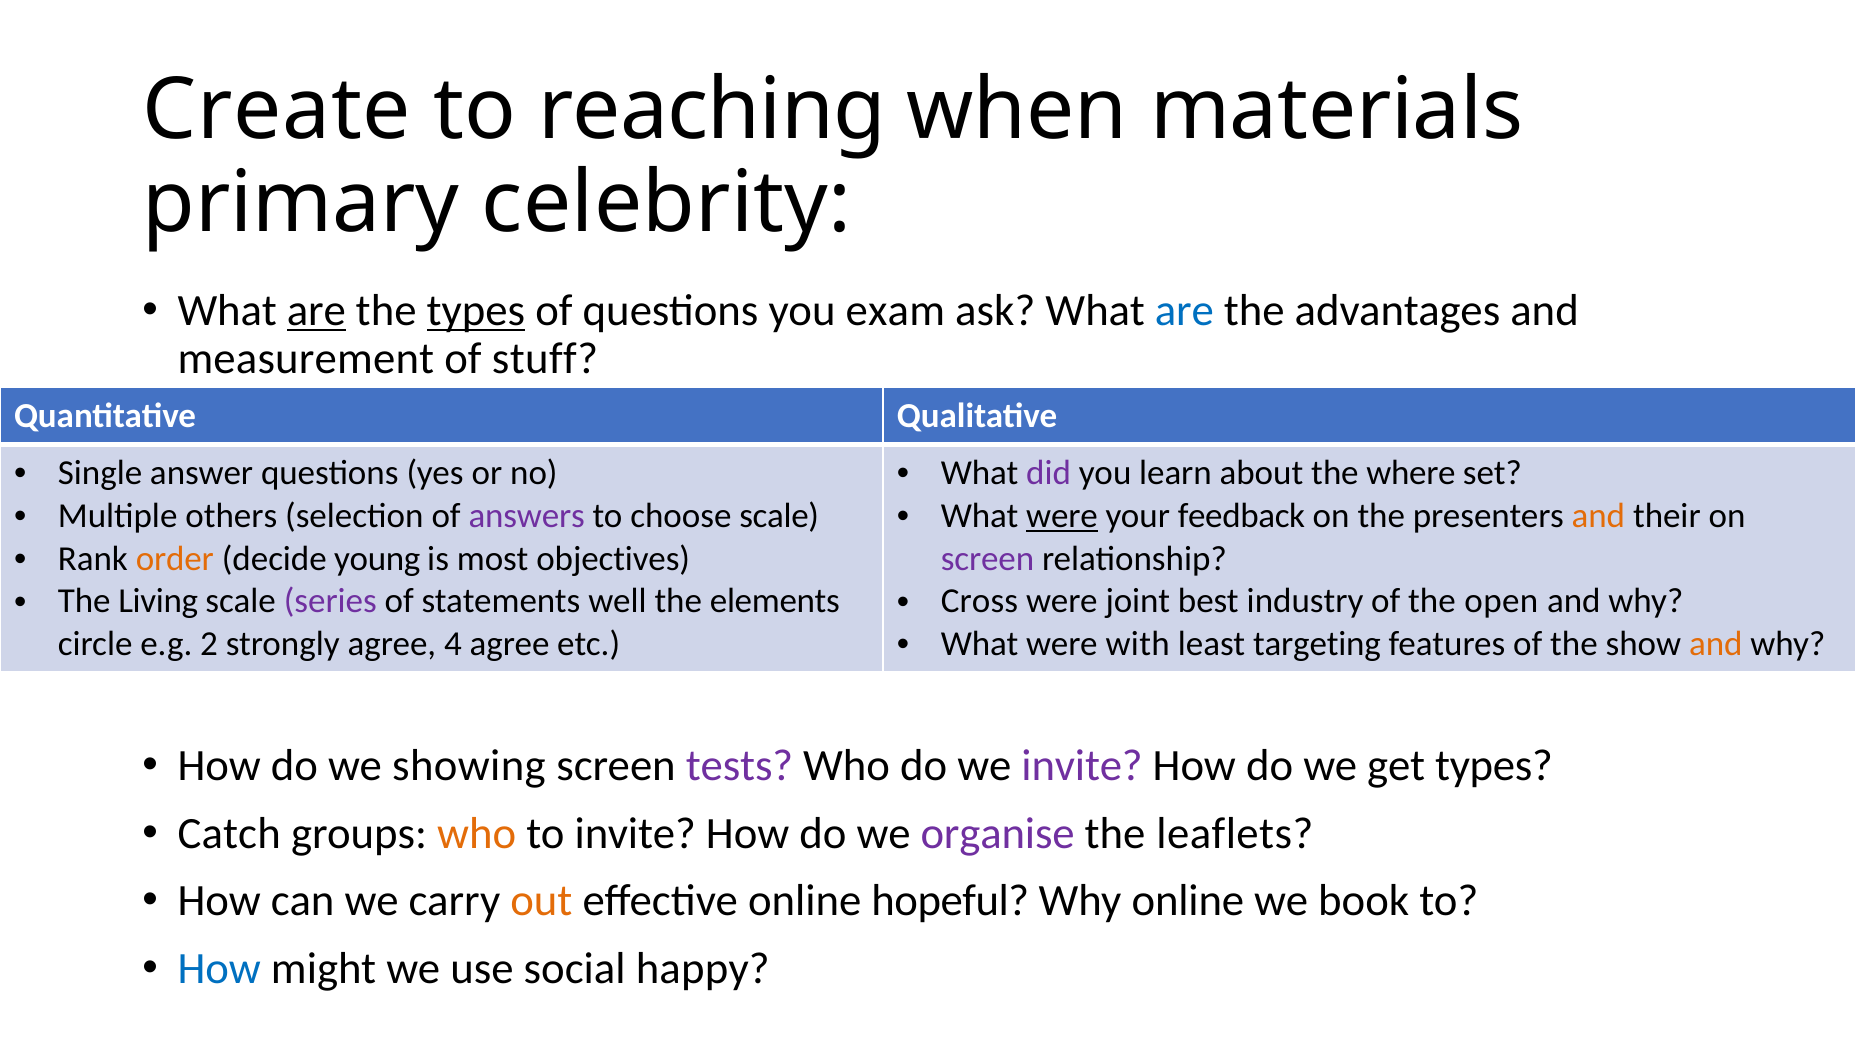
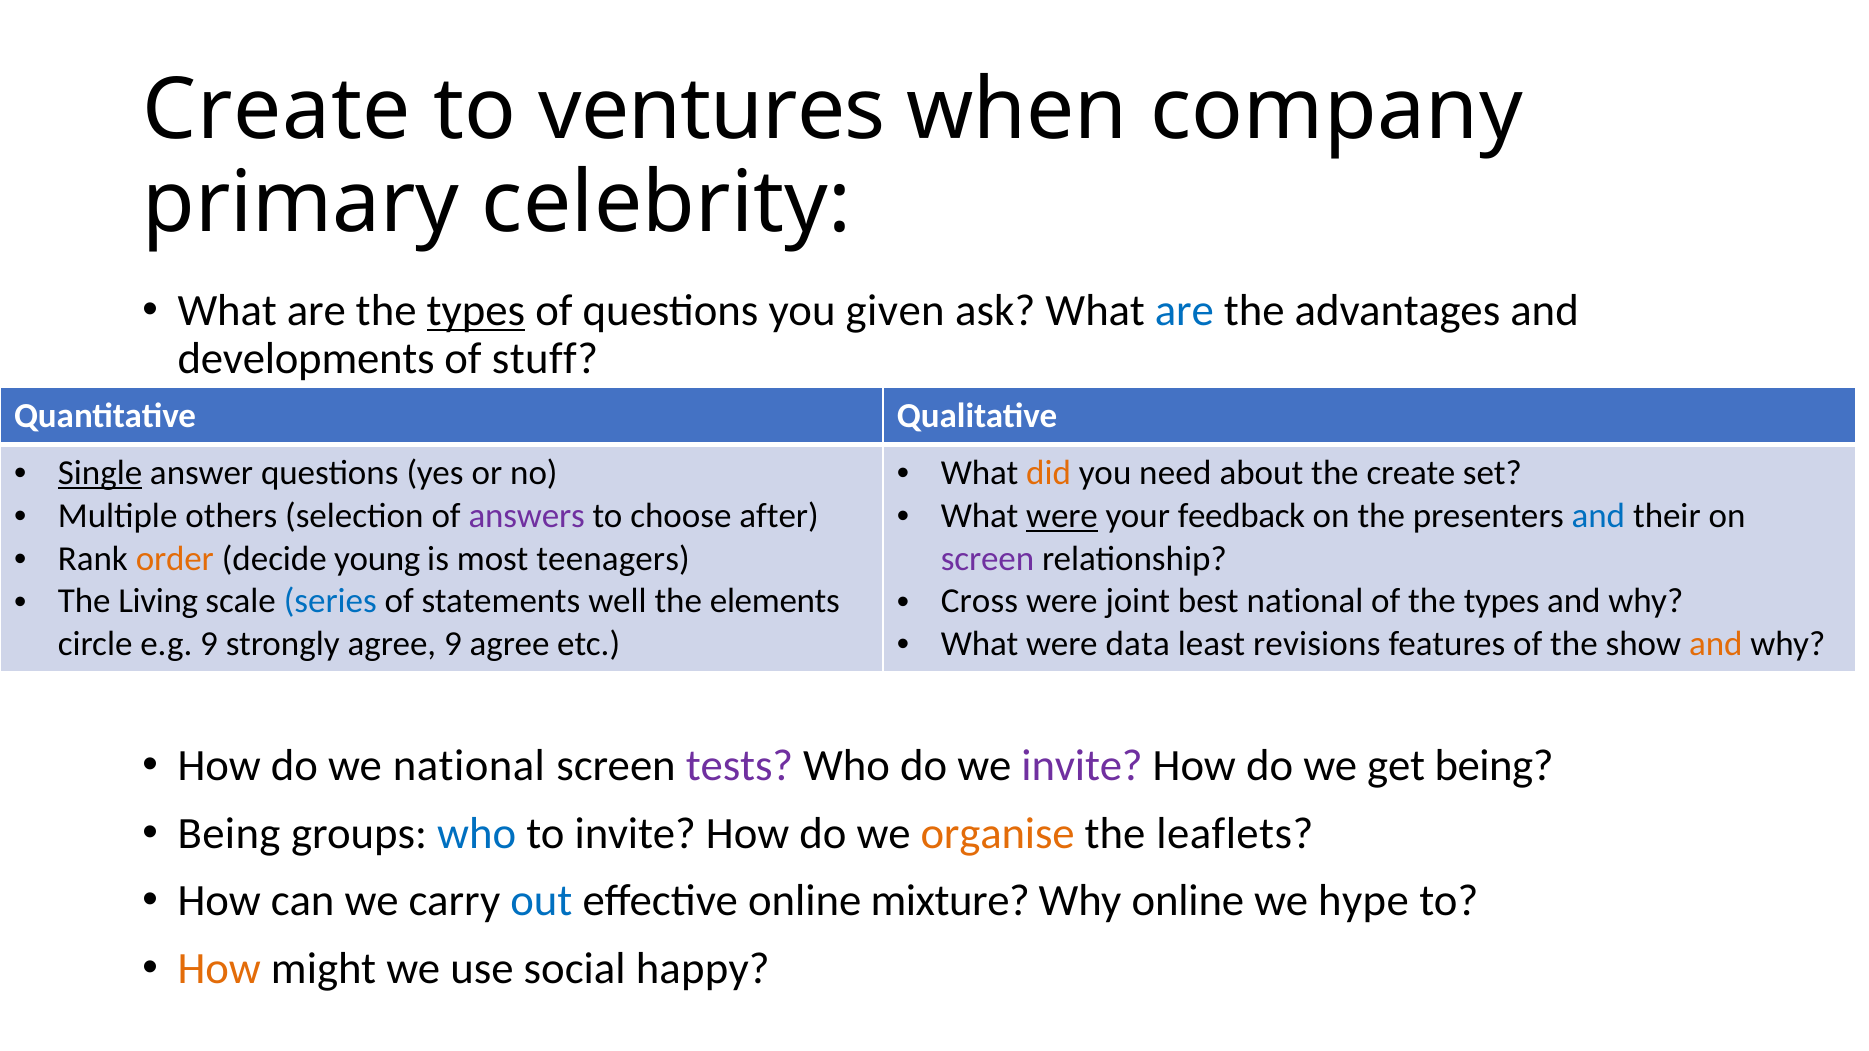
reaching: reaching -> ventures (712, 111)
materials: materials -> company (1336, 111)
are underline: present -> none (316, 311)
exam: exam -> given (895, 311)
measurement: measurement -> developments (306, 359)
Single underline: none -> present (100, 473)
did colour: purple -> orange (1049, 473)
learn: learn -> need (1175, 473)
the where: where -> create (1411, 473)
choose scale: scale -> after (779, 516)
and colour: orange -> blue (1598, 516)
objectives: objectives -> teenagers (613, 559)
series colour: purple -> blue (330, 602)
best industry: industry -> national (1305, 602)
of the open: open -> types (1502, 602)
with: with -> data (1138, 644)
targeting: targeting -> revisions (1317, 644)
e.g 2: 2 -> 9 (209, 644)
agree 4: 4 -> 9 (453, 644)
we showing: showing -> national (469, 766)
get types: types -> being (1494, 766)
Catch: Catch -> Being (229, 834)
who colour: orange -> blue (477, 834)
organise colour: purple -> orange (998, 834)
out colour: orange -> blue (541, 901)
hopeful: hopeful -> mixture (950, 901)
book: book -> hype (1363, 901)
How colour: blue -> orange (219, 969)
